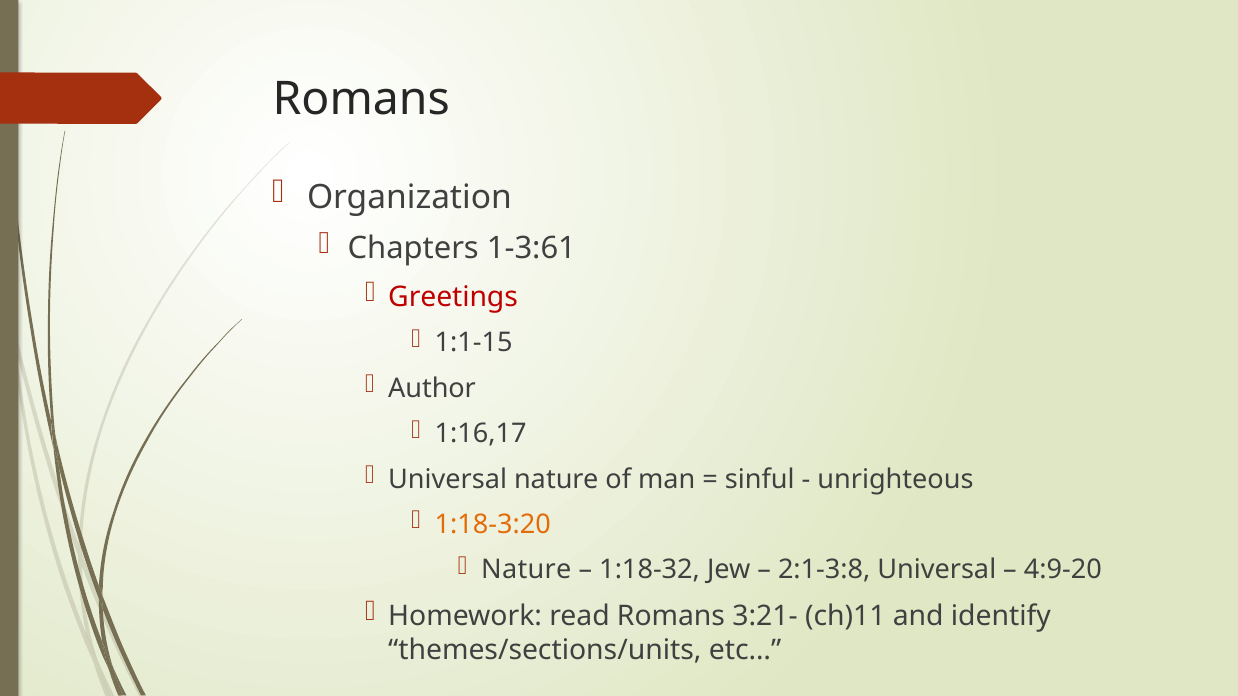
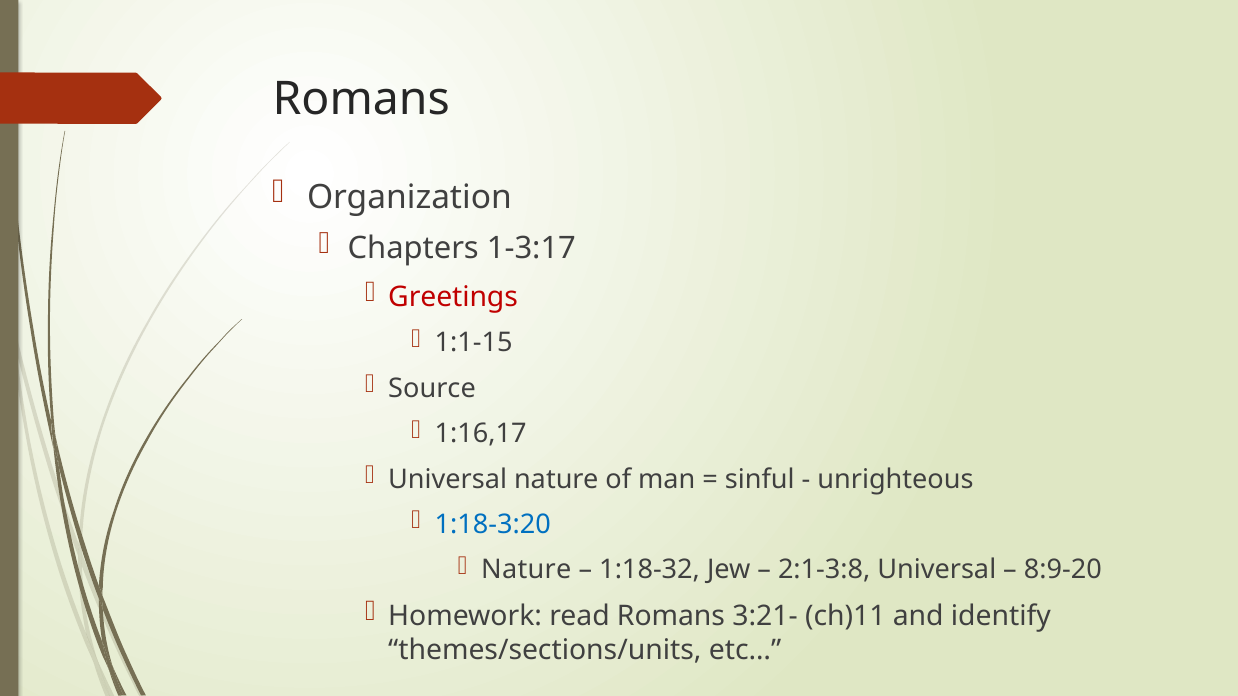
1-3:61: 1-3:61 -> 1-3:17 (531, 249)
Author: Author -> Source (432, 389)
1:18-3:20 colour: orange -> blue (493, 525)
4:9-20: 4:9-20 -> 8:9-20 (1063, 570)
